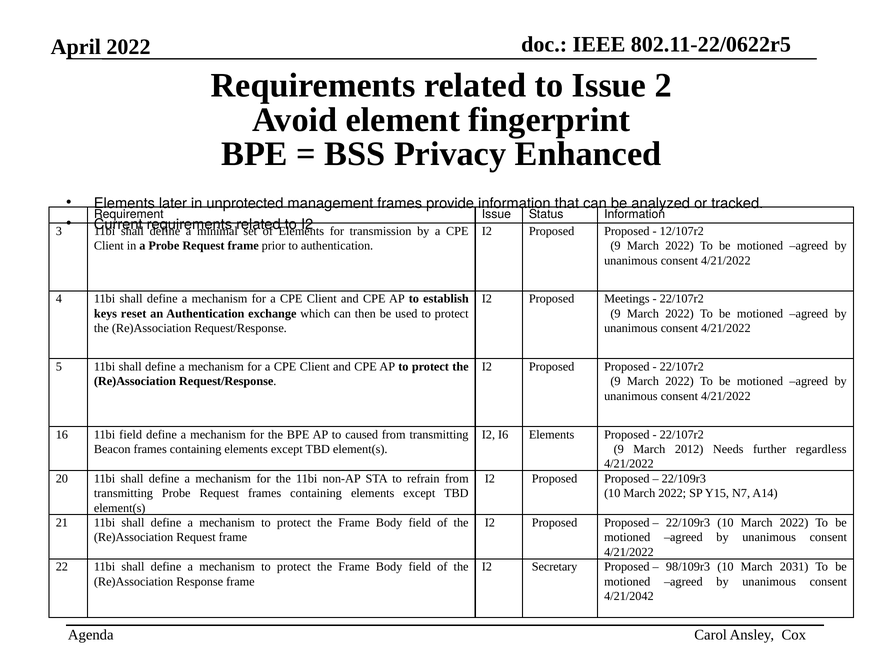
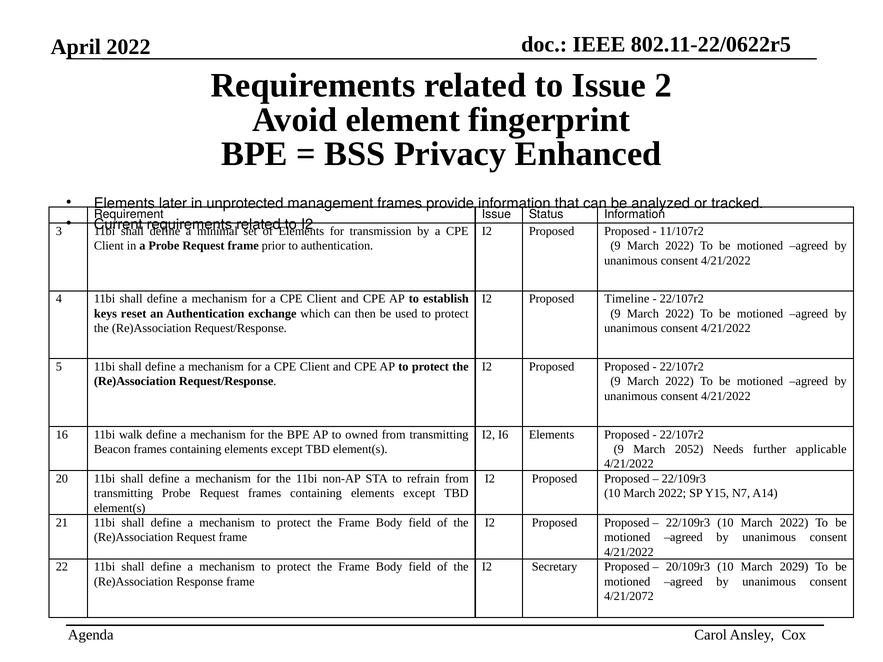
12/107r2: 12/107r2 -> 11/107r2 (682, 231)
Meetings: Meetings -> Timeline (627, 299)
11bi field: field -> walk (131, 435)
caused: caused -> owned (362, 435)
2012: 2012 -> 2052 (689, 449)
regardless: regardless -> applicable (821, 449)
98/109r3: 98/109r3 -> 20/109r3 (688, 567)
2031: 2031 -> 2029 (794, 567)
4/21/2042: 4/21/2042 -> 4/21/2072 (629, 596)
